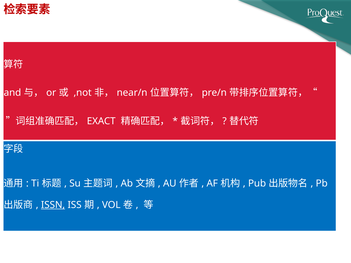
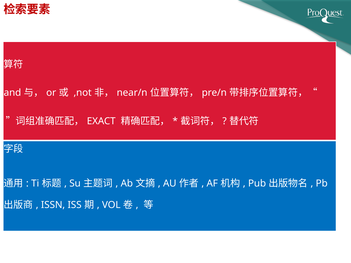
ISSN underline: present -> none (53, 205)
